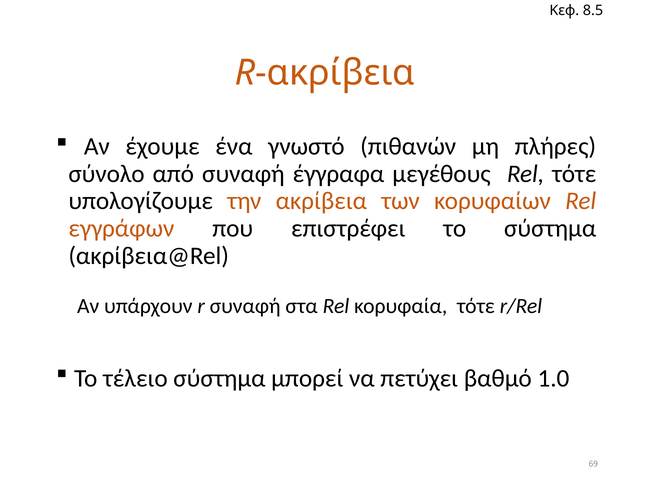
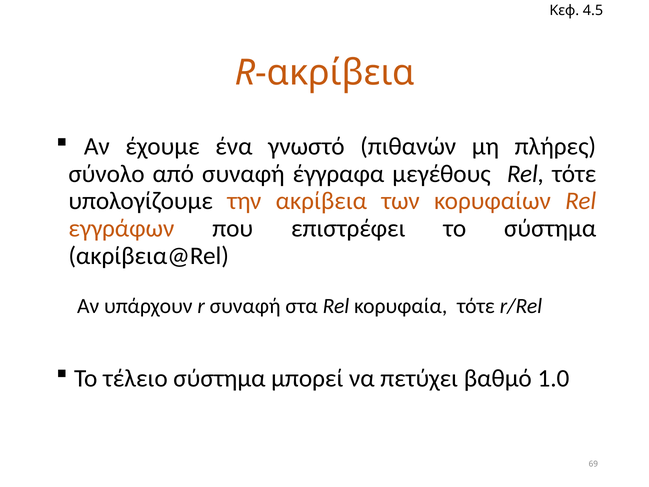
8.5: 8.5 -> 4.5 (593, 11)
